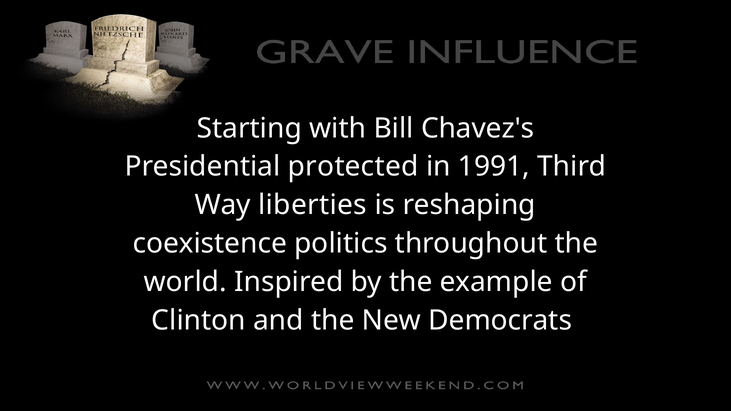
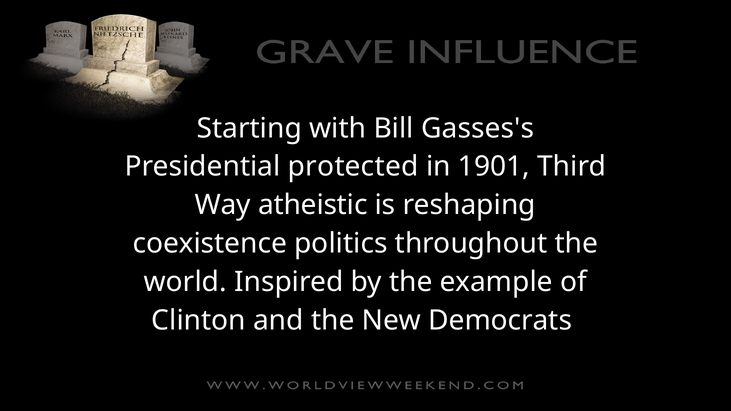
Chavez's: Chavez's -> Gasses's (478, 128)
1991: 1991 -> 1901 (494, 167)
liberties: liberties -> atheistic (313, 205)
